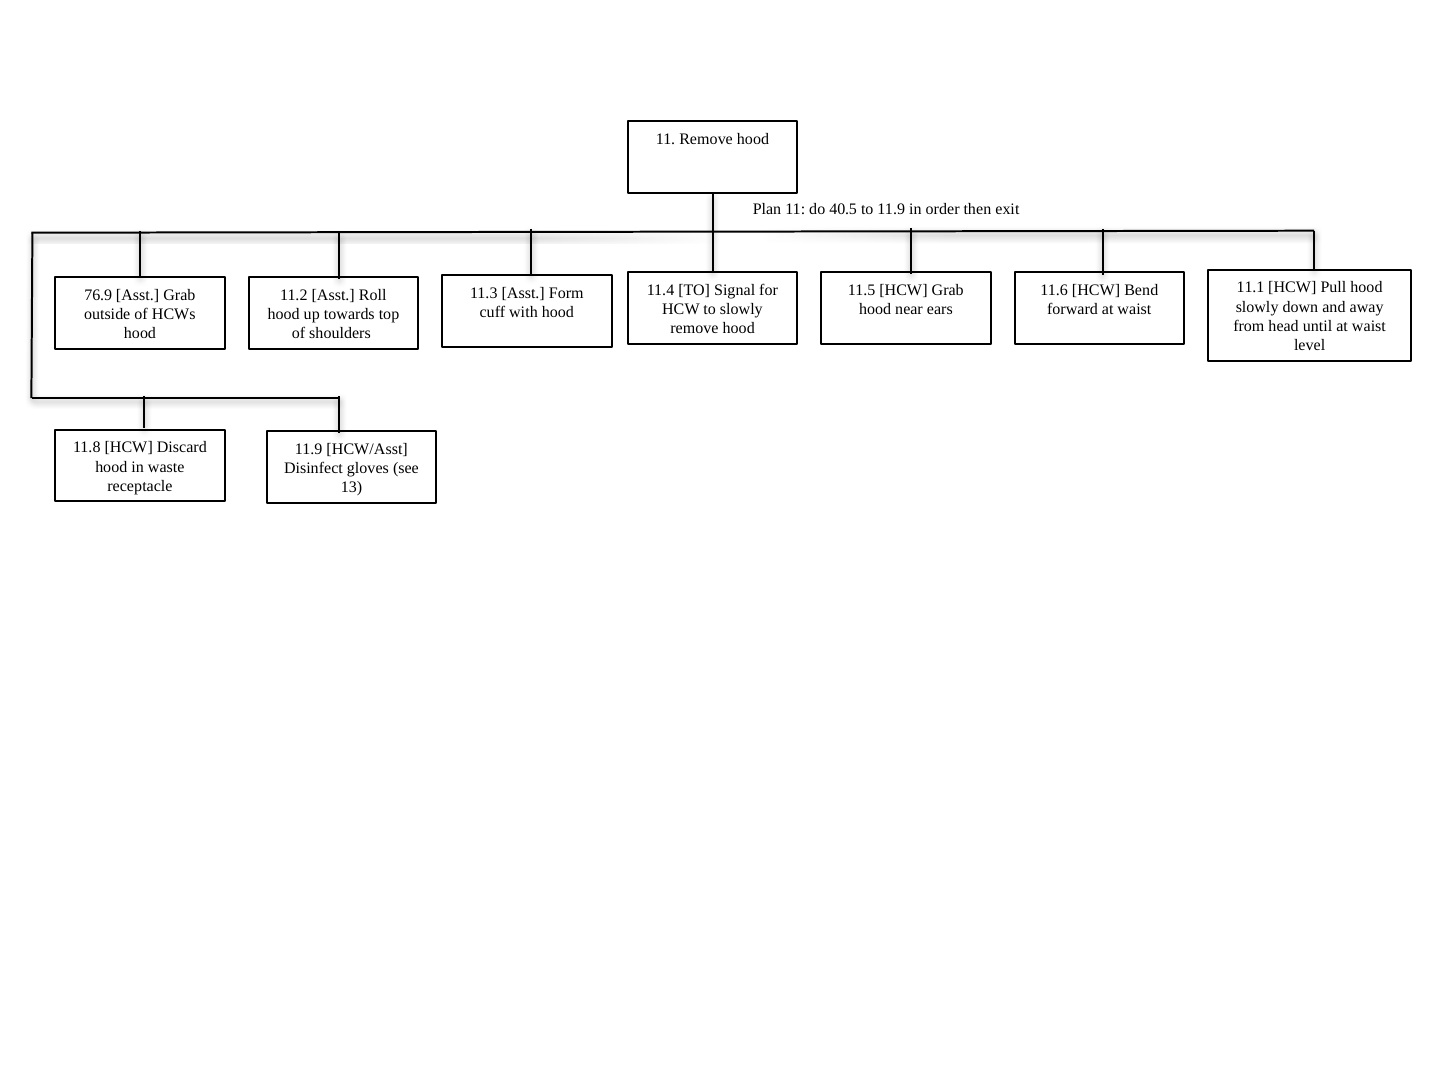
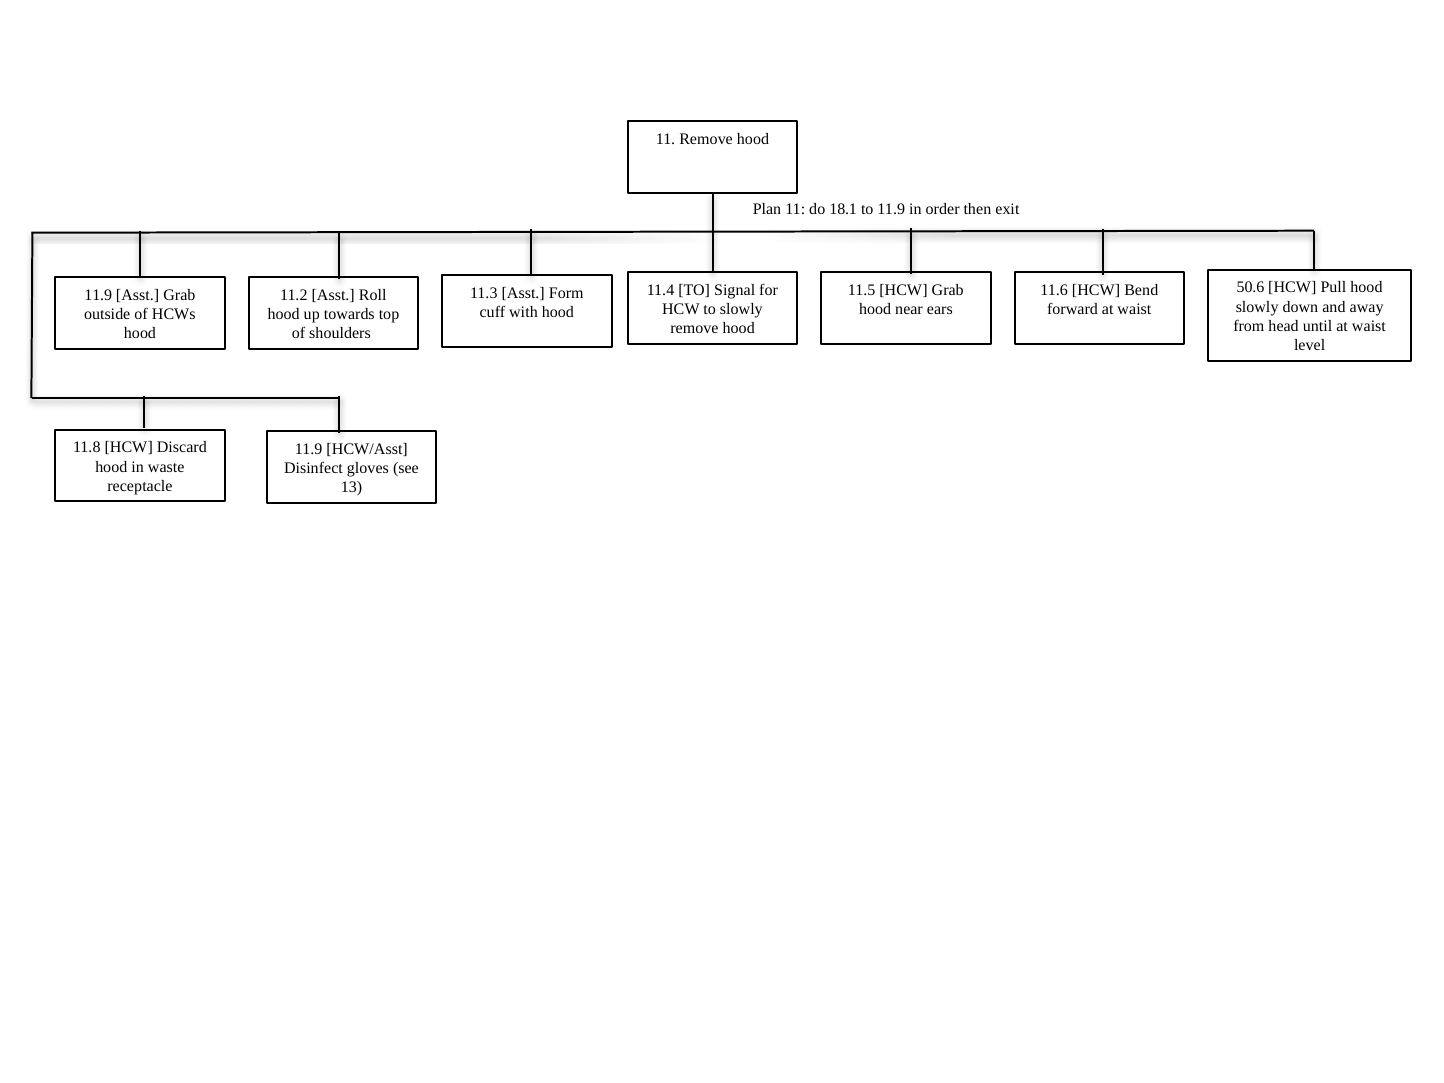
40.5: 40.5 -> 18.1 (843, 209)
11.1: 11.1 -> 50.6 (1251, 288)
76.9: 76.9 -> 11.9 (98, 295)
